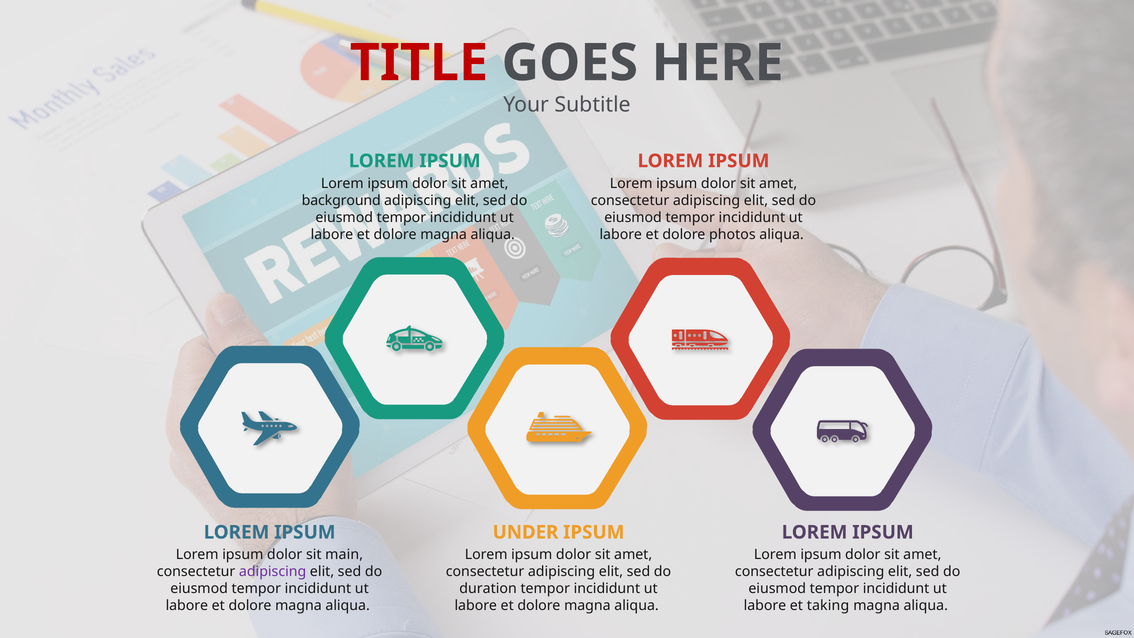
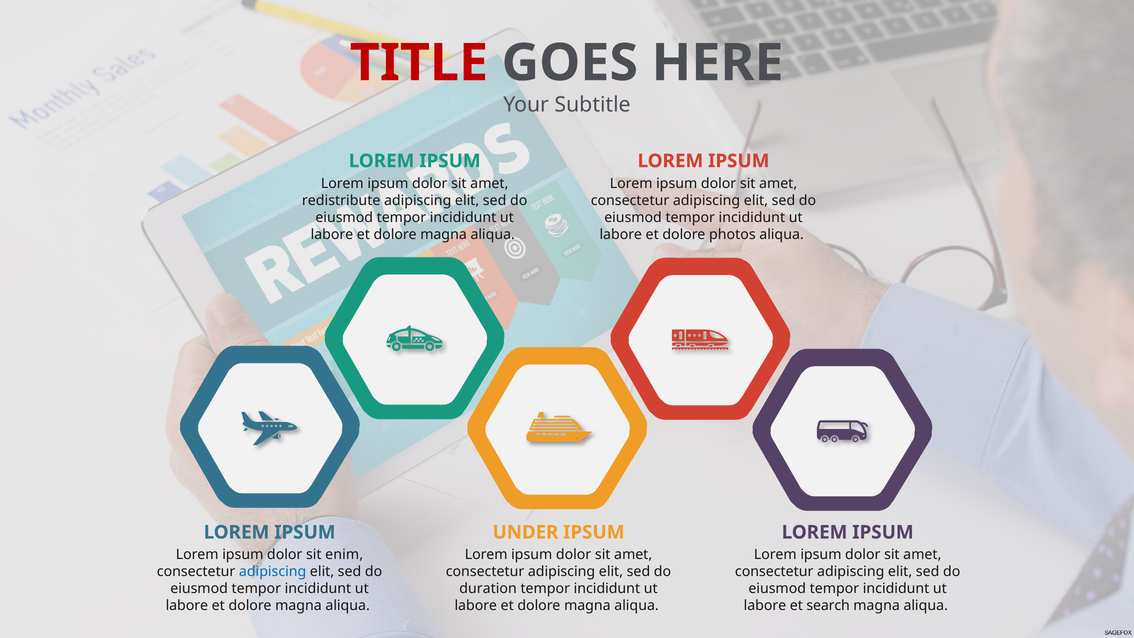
background: background -> redistribute (341, 200)
main: main -> enim (344, 555)
adipiscing colour: purple -> blue (273, 572)
taking: taking -> search (828, 606)
